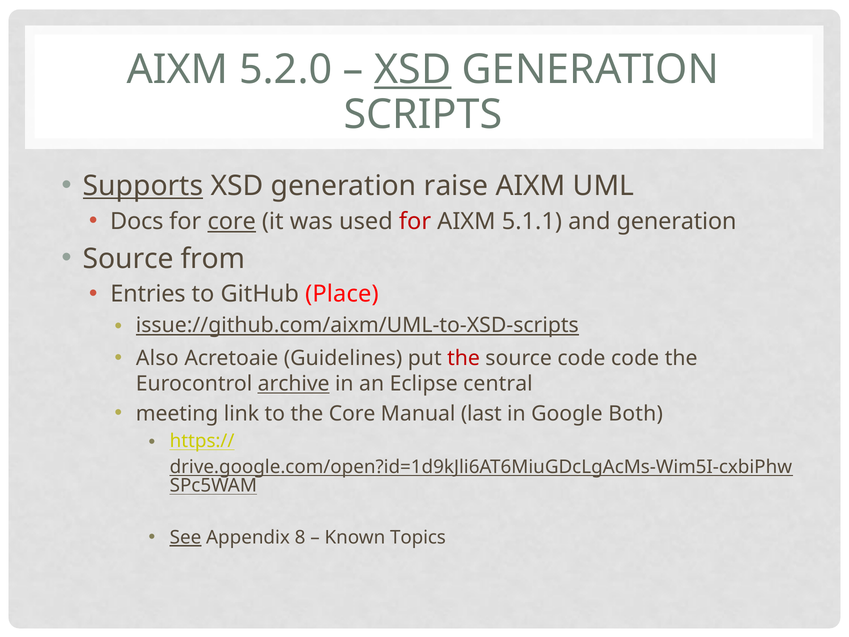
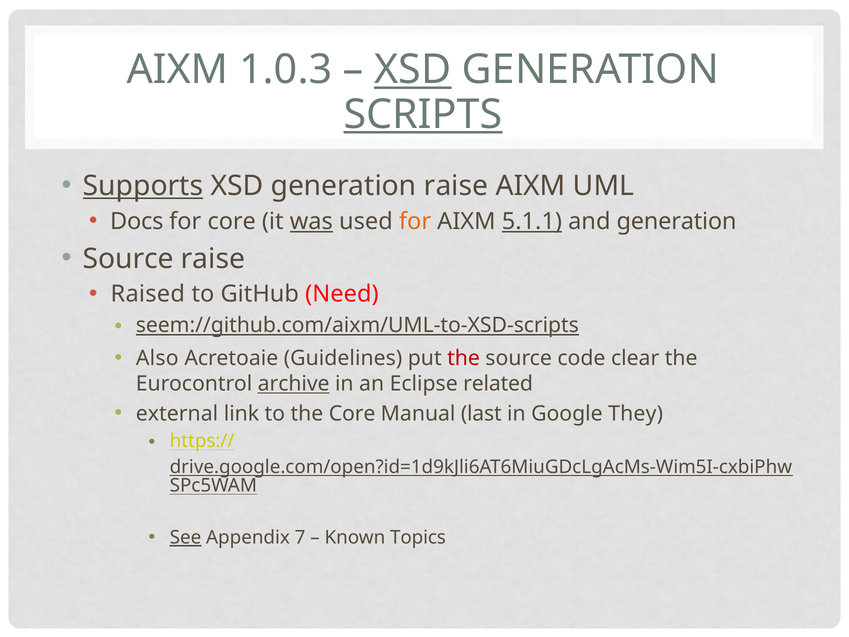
5.2.0: 5.2.0 -> 1.0.3 (286, 70)
SCRIPTS underline: none -> present (423, 114)
core underline: present -> none (232, 221)
was underline: none -> present (311, 221)
for colour: red -> orange (415, 221)
5.1.1 underline: none -> present (532, 221)
Source from: from -> raise (213, 259)
Entries: Entries -> Raised (148, 294)
Place: Place -> Need (342, 294)
issue://github.com/aixm/UML-to-XSD-scripts: issue://github.com/aixm/UML-to-XSD-scripts -> seem://github.com/aixm/UML-to-XSD-scripts (357, 325)
code code: code -> clear (635, 358)
central: central -> related (498, 384)
meeting: meeting -> external (177, 413)
Both: Both -> They (636, 413)
8: 8 -> 7 (300, 537)
